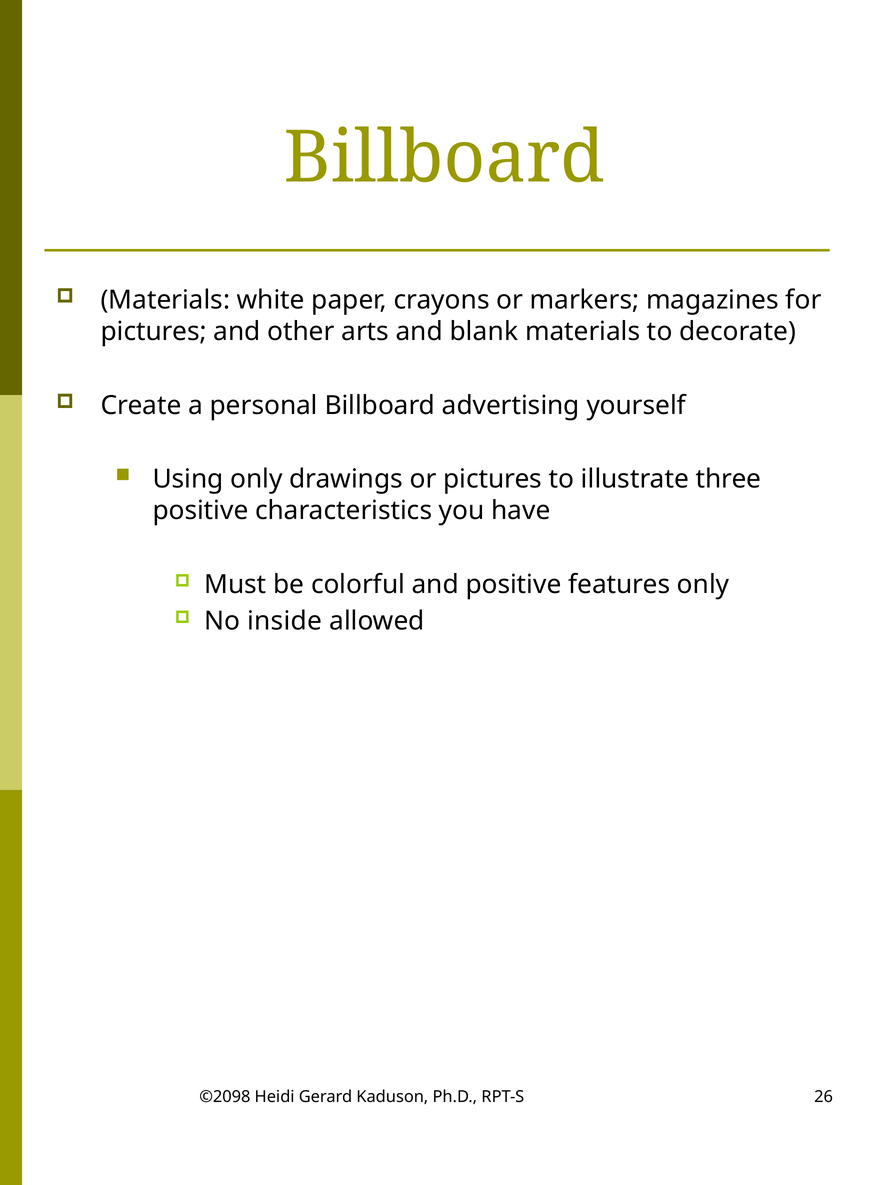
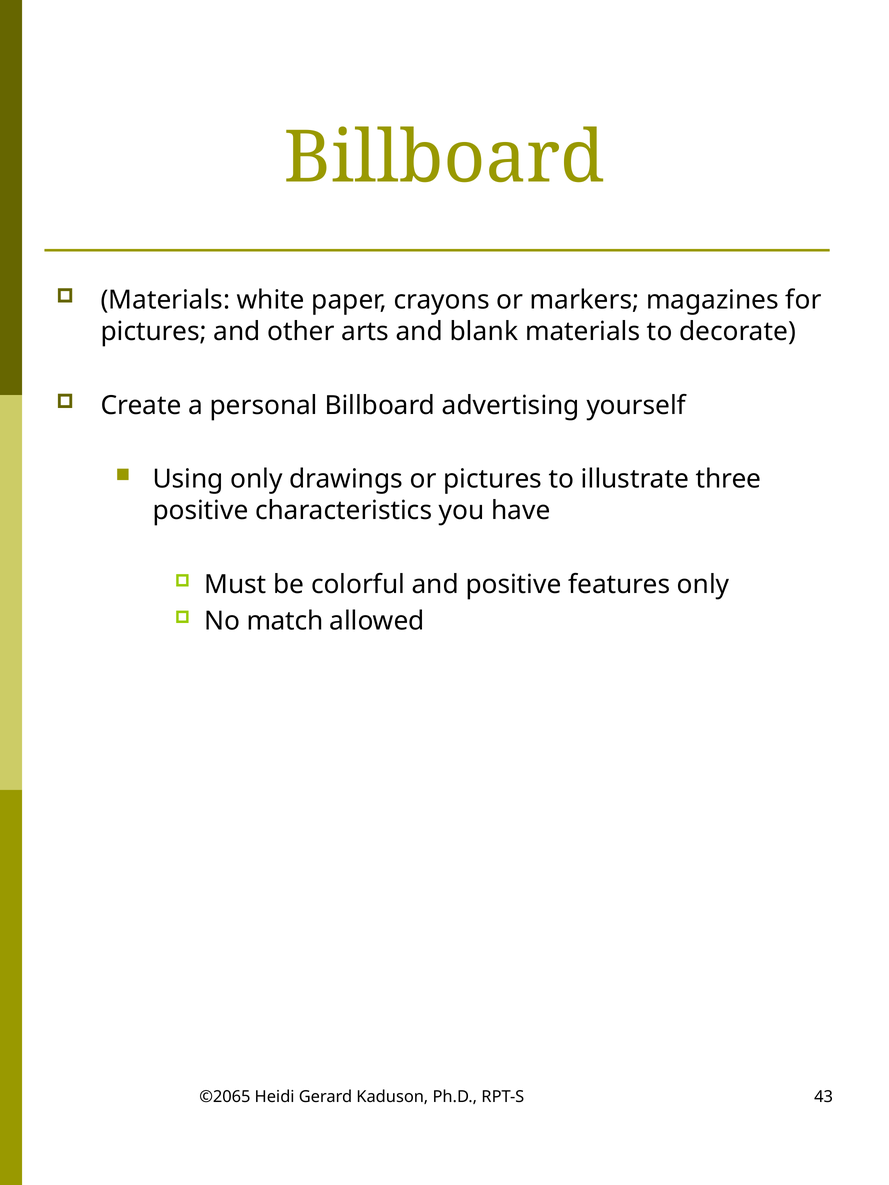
inside: inside -> match (285, 621)
©2098: ©2098 -> ©2065 (225, 1097)
26: 26 -> 43 (824, 1097)
